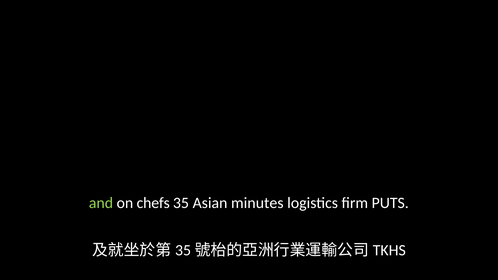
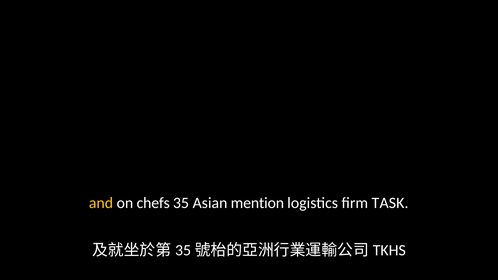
and colour: light green -> yellow (101, 203)
minutes: minutes -> mention (257, 203)
PUTS: PUTS -> TASK (390, 203)
